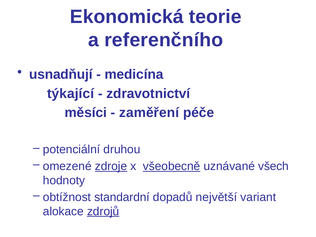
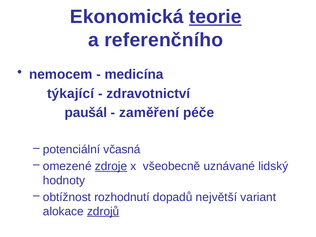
teorie underline: none -> present (215, 17)
usnadňují: usnadňují -> nemocem (61, 74)
měsíci: měsíci -> paušál (86, 113)
druhou: druhou -> včasná (122, 150)
všeobecně underline: present -> none (172, 166)
všech: všech -> lidský (273, 166)
standardní: standardní -> rozhodnutí (122, 197)
